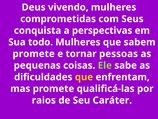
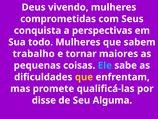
promete: promete -> trabalho (34, 54)
pessoas: pessoas -> maiores (119, 54)
Ele colour: light green -> light blue (105, 65)
raios: raios -> disse (44, 100)
Caráter: Caráter -> Alguma (112, 100)
